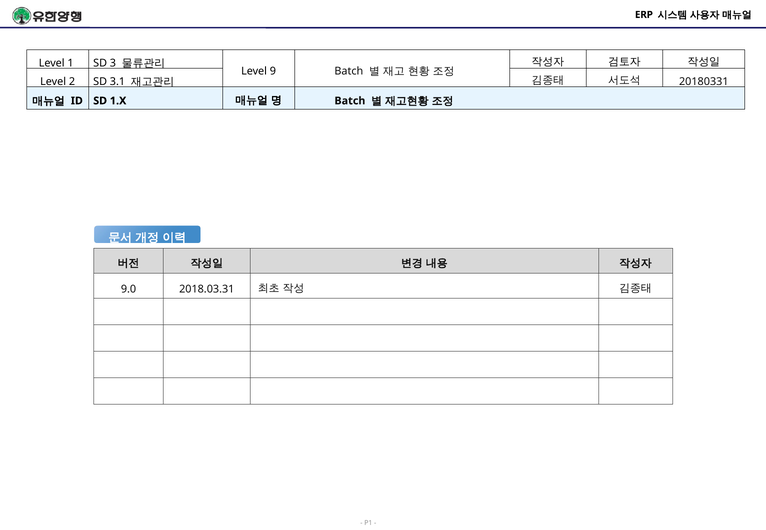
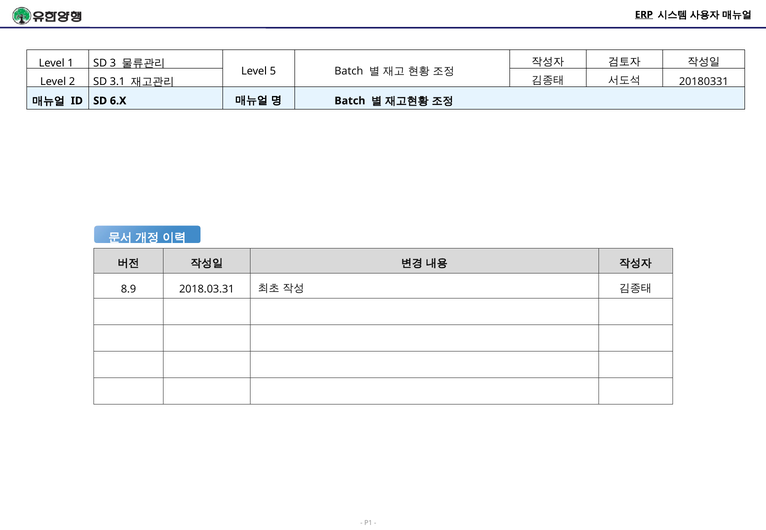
ERP underline: none -> present (644, 15)
9: 9 -> 5 (273, 71)
1.X: 1.X -> 6.X (118, 101)
9.0: 9.0 -> 8.9 (129, 289)
